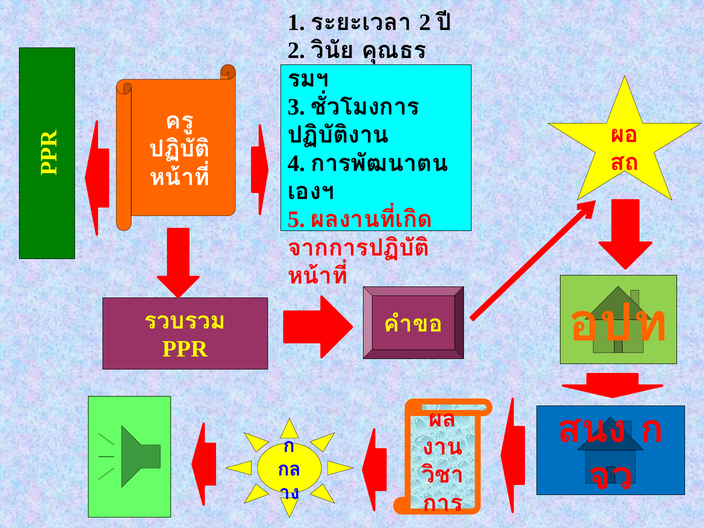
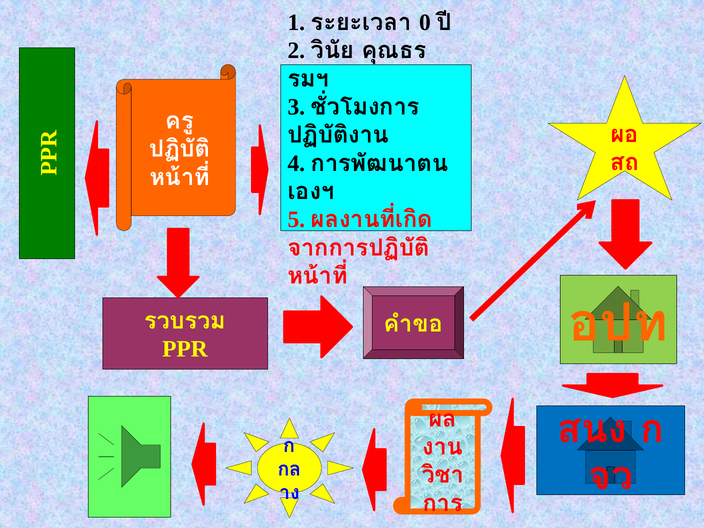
2: 2 -> 0 (425, 22)
